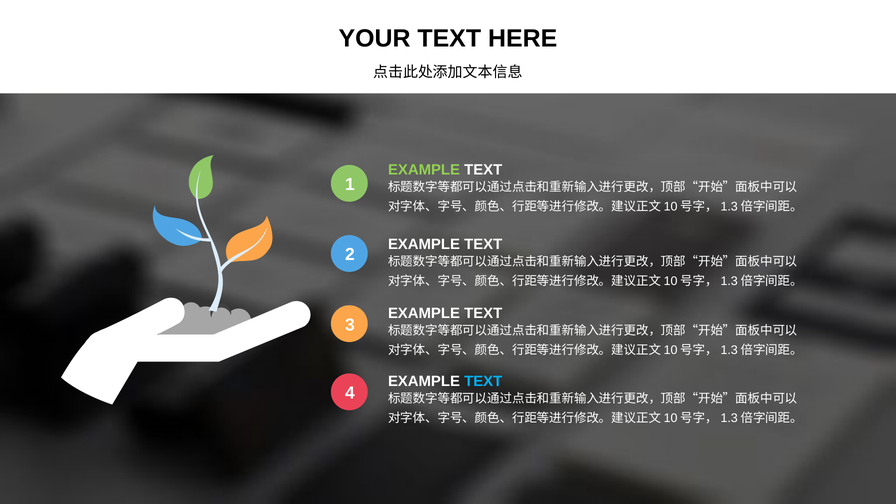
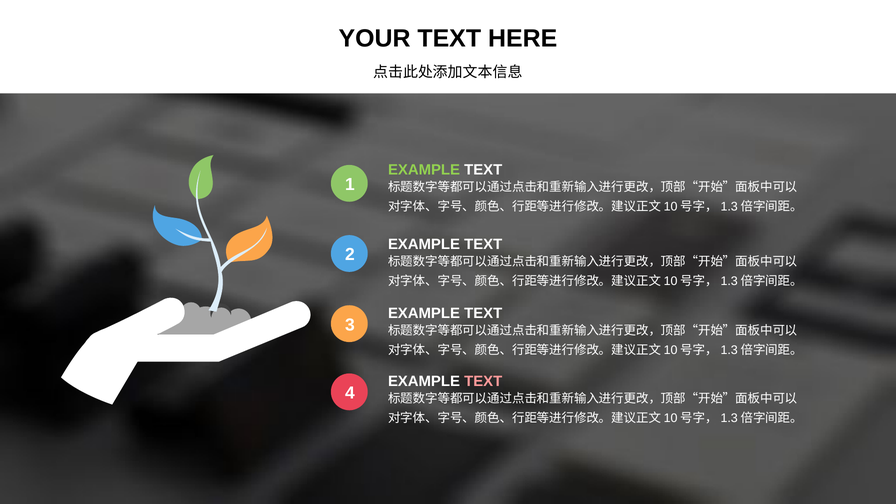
TEXT colour: light blue -> pink (483, 382)
